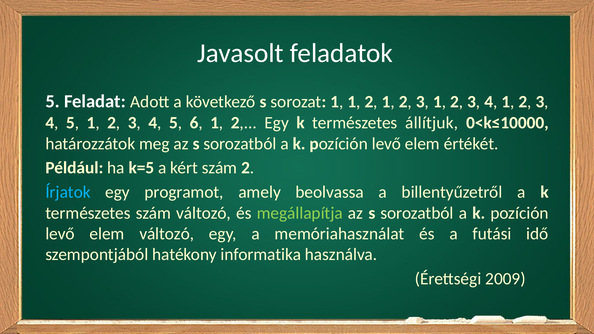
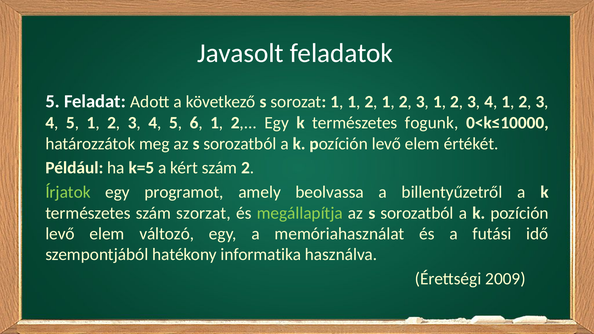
állítjuk: állítjuk -> fogunk (432, 123)
Írjatok colour: light blue -> light green (68, 192)
szám változó: változó -> szorzat (204, 213)
